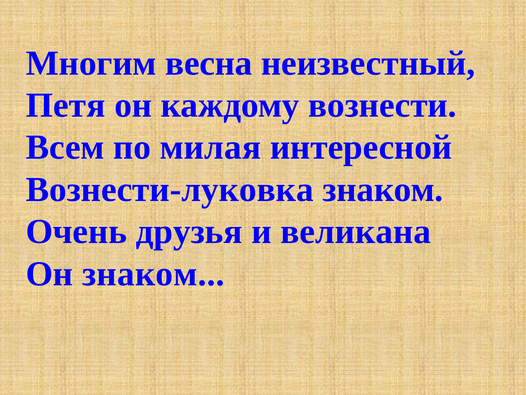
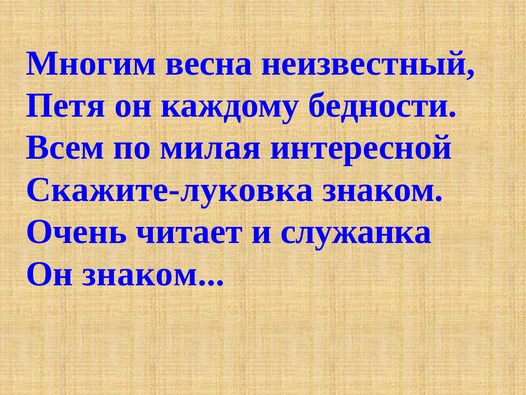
вознести: вознести -> бедности (383, 105)
Вознести-луковка: Вознести-луковка -> Скажите-луковка (170, 189)
друзья: друзья -> читает (189, 231)
великана: великана -> служанка (356, 231)
